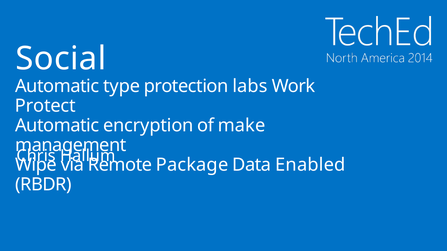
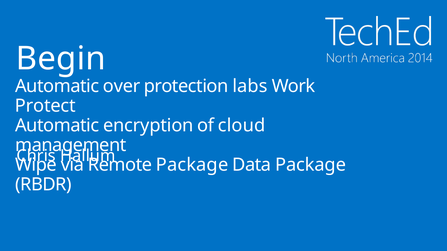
Social: Social -> Begin (61, 59)
type: type -> over (122, 86)
make: make -> cloud (242, 126)
Data Enabled: Enabled -> Package (311, 165)
